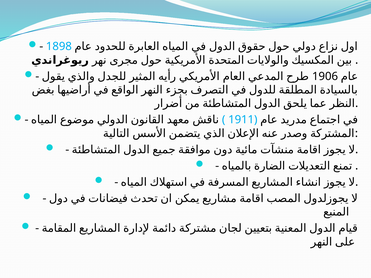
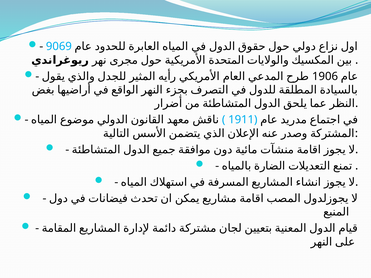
1898: 1898 -> 9069 (59, 47)
